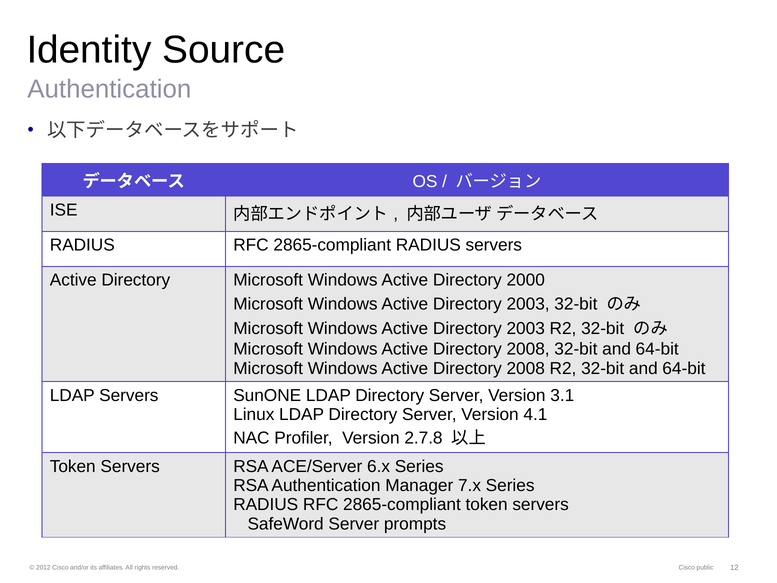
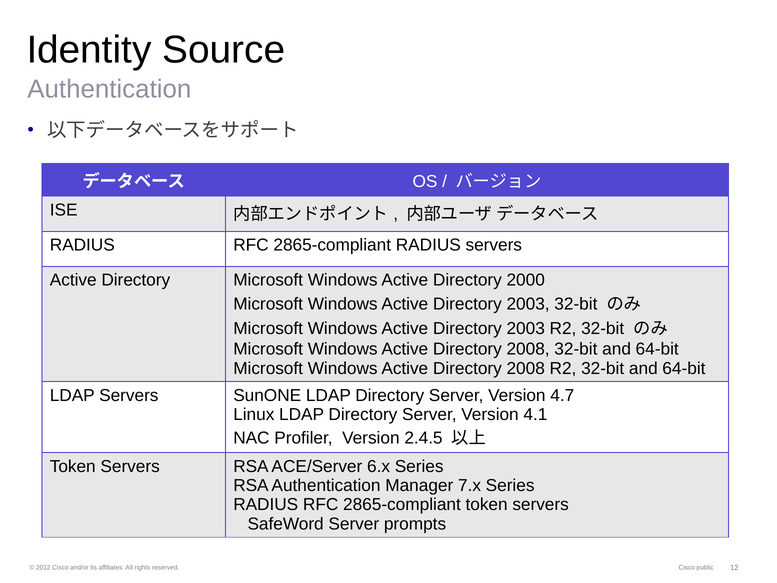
3.1: 3.1 -> 4.7 (562, 395)
2.7.8: 2.7.8 -> 2.4.5 (423, 438)
